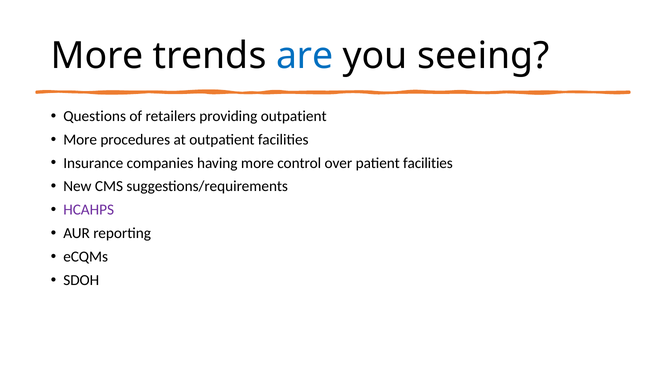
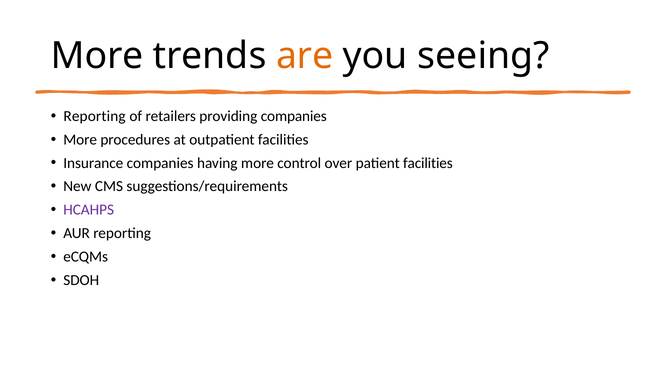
are colour: blue -> orange (305, 56)
Questions: Questions -> Reporting (95, 116)
providing outpatient: outpatient -> companies (294, 116)
